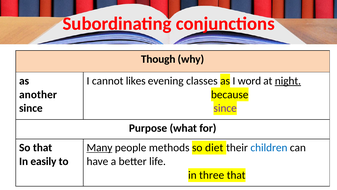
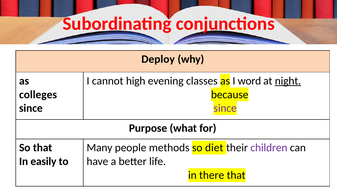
Though: Though -> Deploy (158, 59)
likes: likes -> high (136, 81)
another: another -> colleges (38, 94)
Many underline: present -> none (100, 147)
children colour: blue -> purple (269, 147)
three: three -> there (212, 175)
